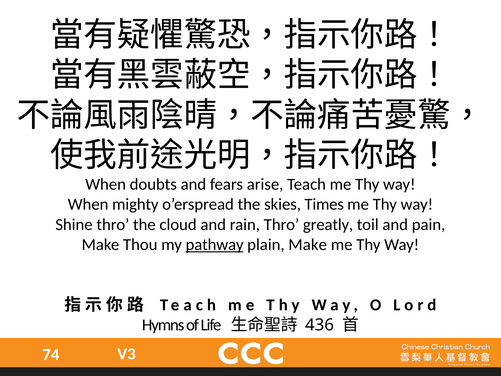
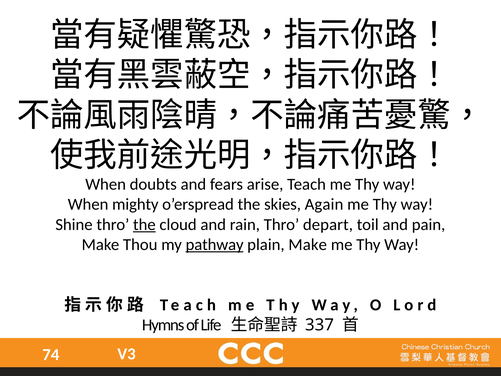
Times: Times -> Again (324, 204)
the underline: none -> present (144, 224)
greatly: greatly -> depart (328, 224)
436: 436 -> 337 (320, 325)
